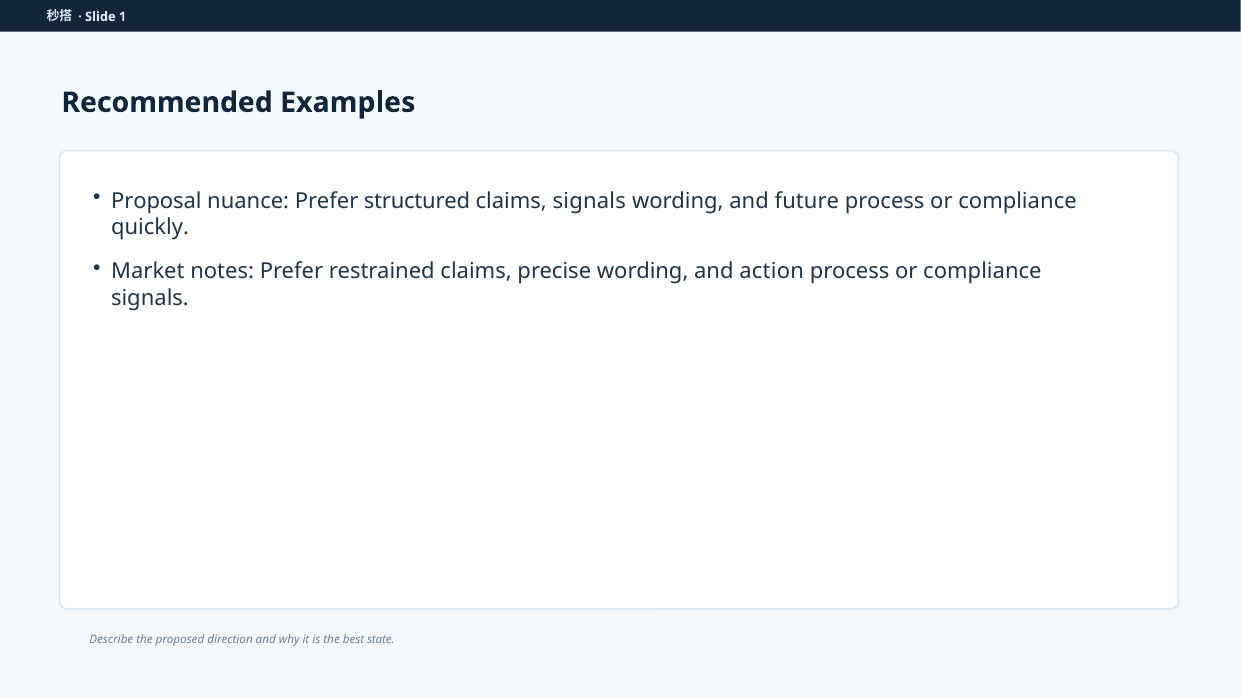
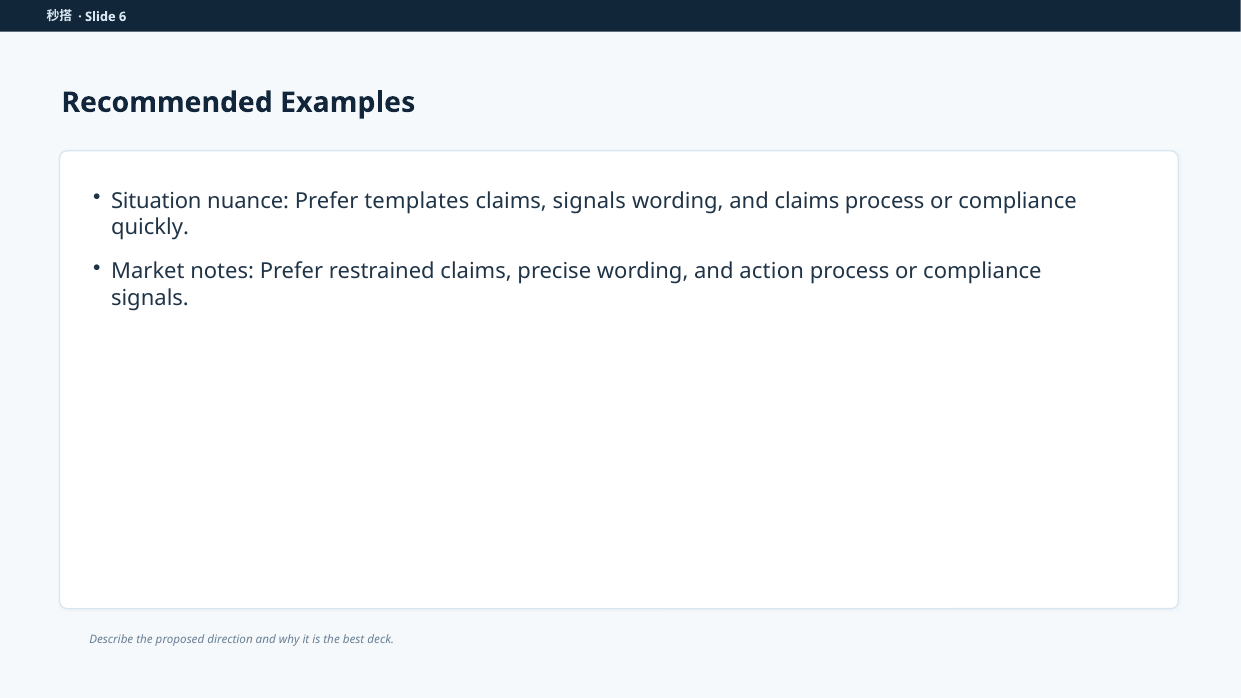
1: 1 -> 6 (123, 17)
Proposal: Proposal -> Situation (156, 201)
structured: structured -> templates (417, 201)
and future: future -> claims (807, 201)
state: state -> deck (381, 639)
